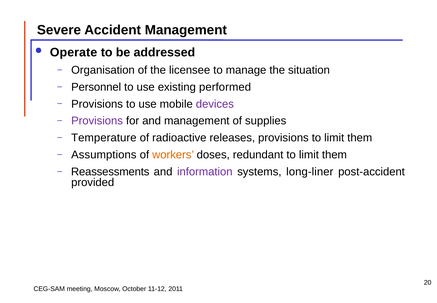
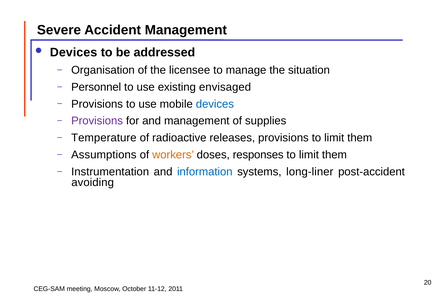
Operate: Operate -> Devices (74, 52)
performed: performed -> envisaged (225, 87)
devices colour: purple -> blue (215, 104)
redundant: redundant -> responses (258, 155)
Reassessments: Reassessments -> Instrumentation (110, 172)
information colour: purple -> blue (205, 172)
provided: provided -> avoiding (93, 182)
